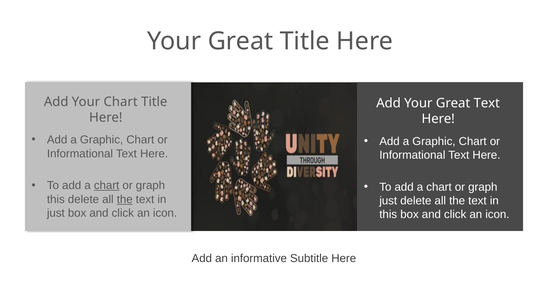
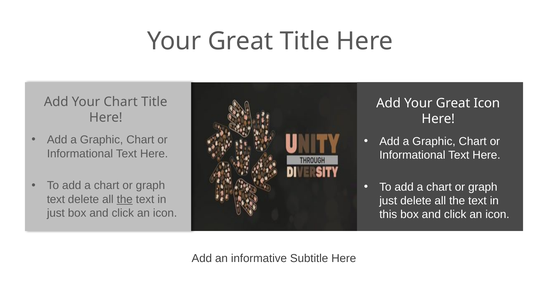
Great Text: Text -> Icon (487, 103)
chart underline: present -> none (107, 186)
this: this -> text (56, 199)
